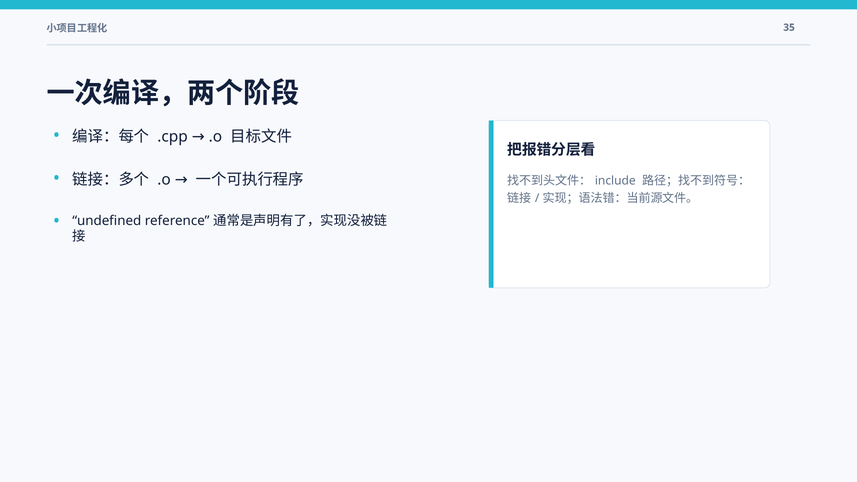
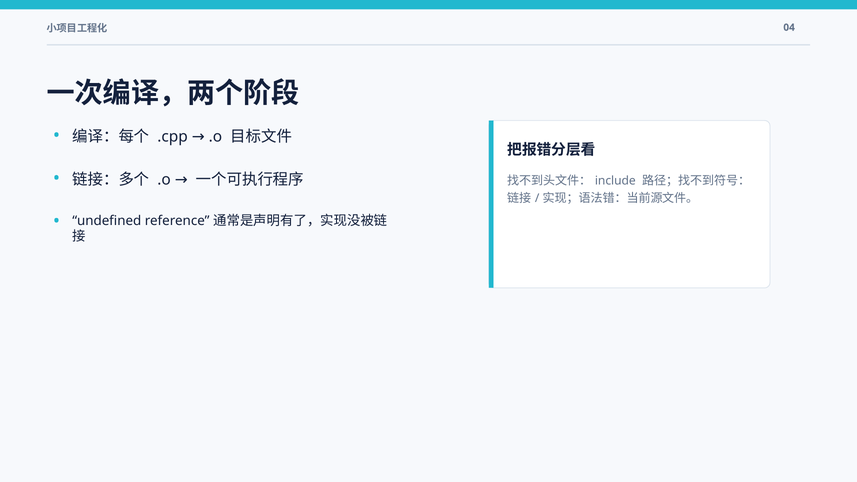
35: 35 -> 04 (789, 27)
